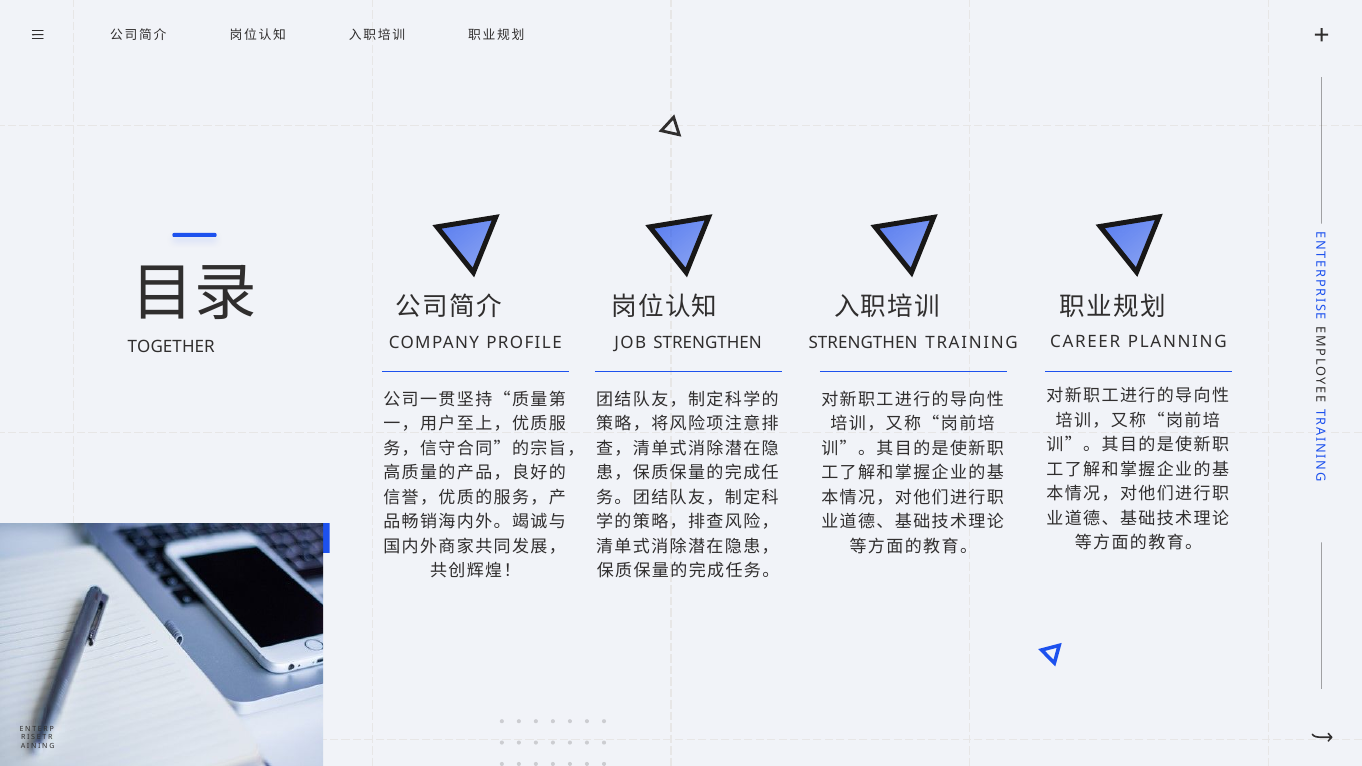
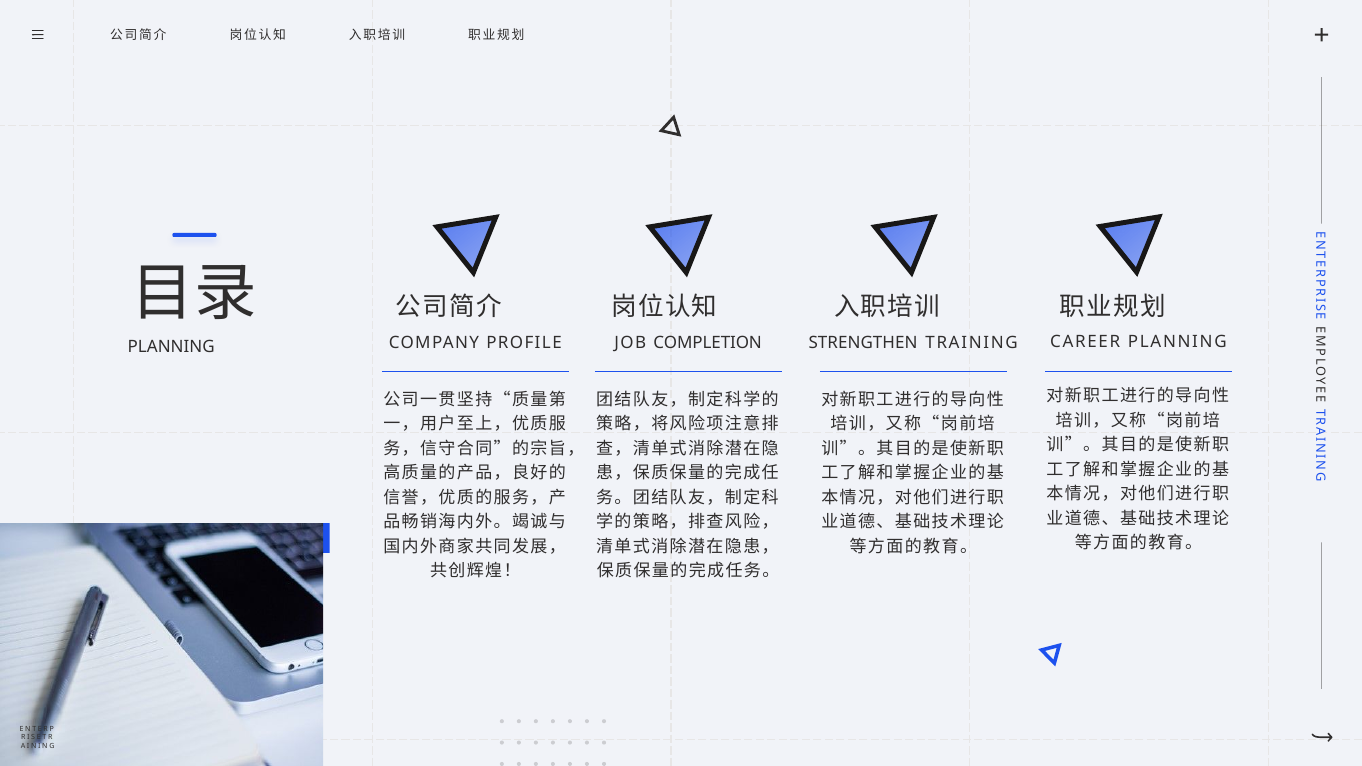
JOB STRENGTHEN: STRENGTHEN -> COMPLETION (708, 342)
TOGETHER: TOGETHER -> PLANNING (171, 346)
